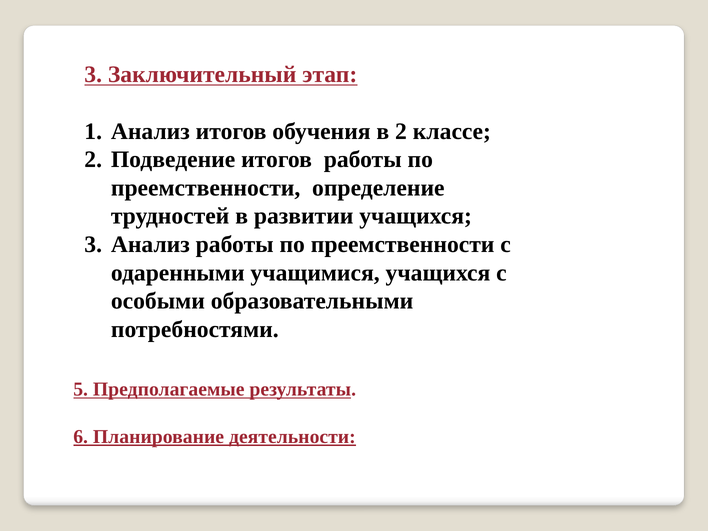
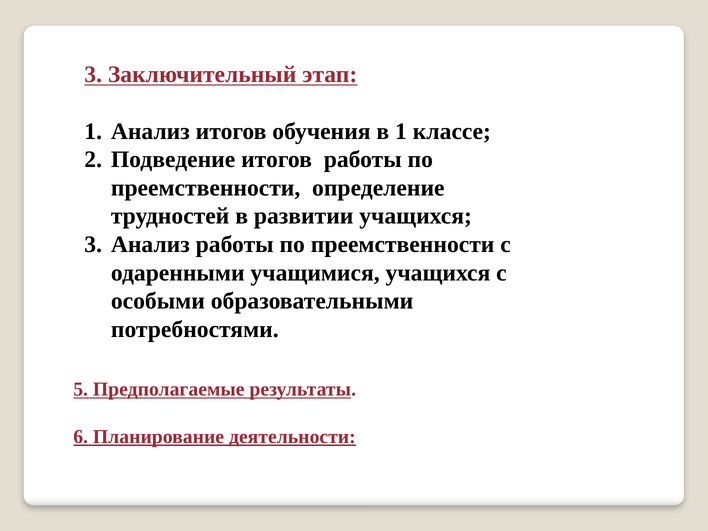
в 2: 2 -> 1 (401, 131)
